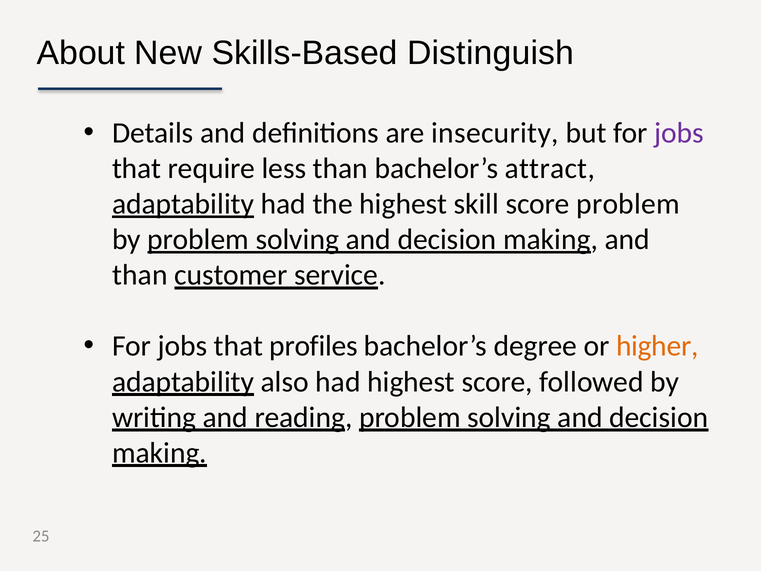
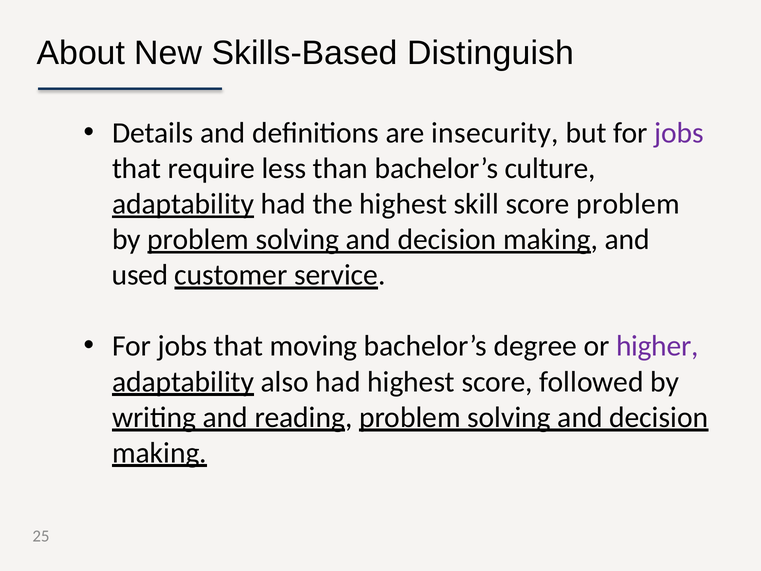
attract: attract -> culture (550, 168)
than: than -> used (140, 275)
profiles: profiles -> moving (313, 346)
higher colour: orange -> purple (657, 346)
